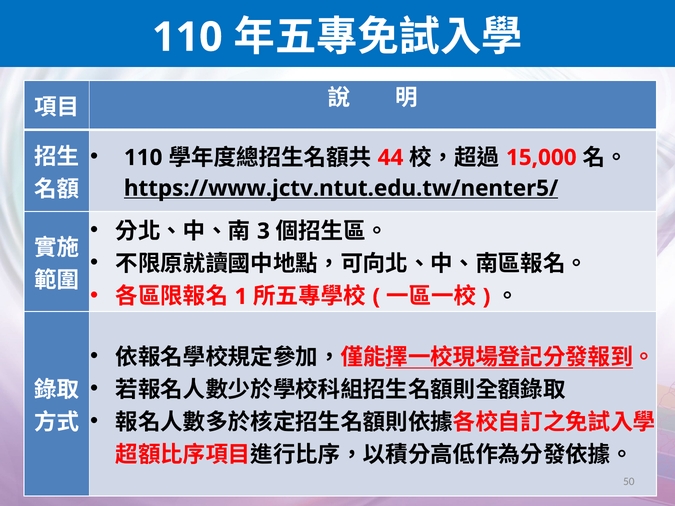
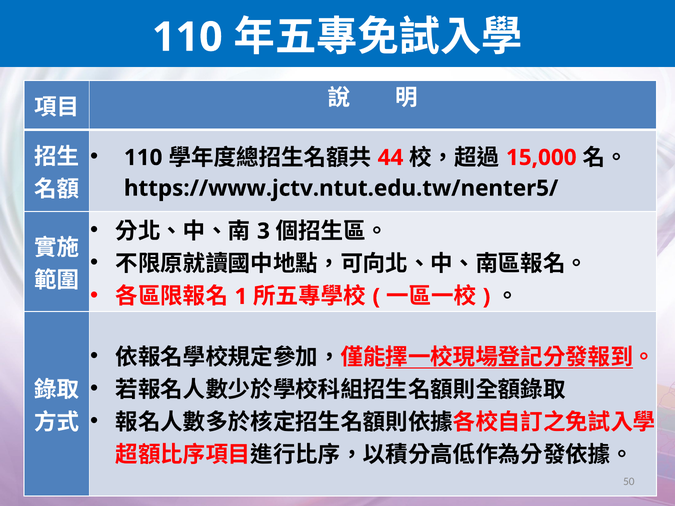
https://www.jctv.ntut.edu.tw/nenter5/ underline: present -> none (341, 188)
